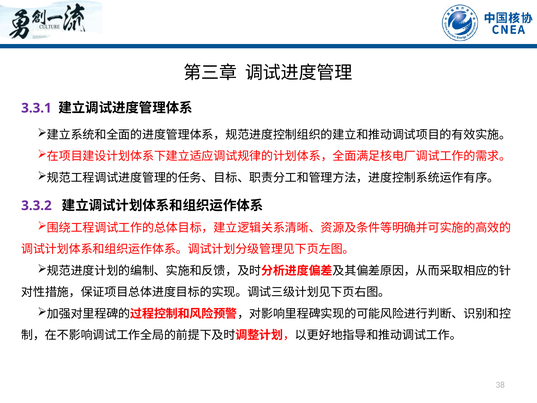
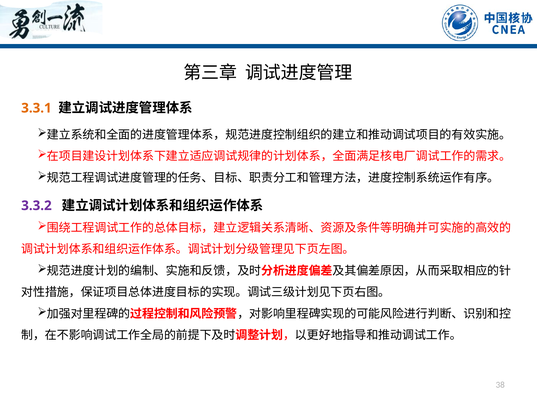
3.3.1 colour: purple -> orange (36, 108)
